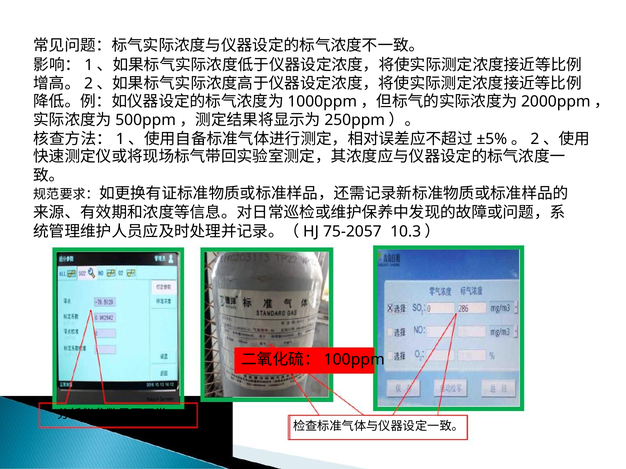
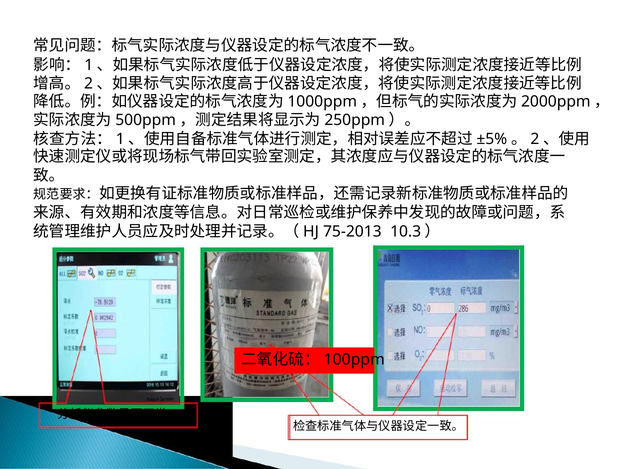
75-2057: 75-2057 -> 75-2013 (352, 232)
